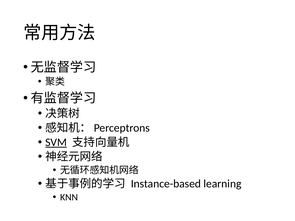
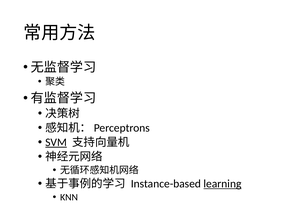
learning underline: none -> present (222, 184)
